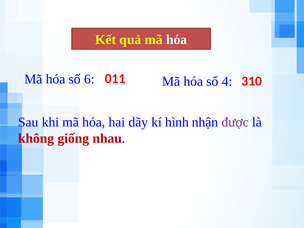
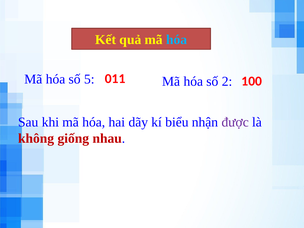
hóa colour: white -> light blue (177, 40)
6: 6 -> 5 (89, 79)
310: 310 -> 100 (252, 81)
4: 4 -> 2 (227, 81)
hình: hình -> biểu (177, 122)
